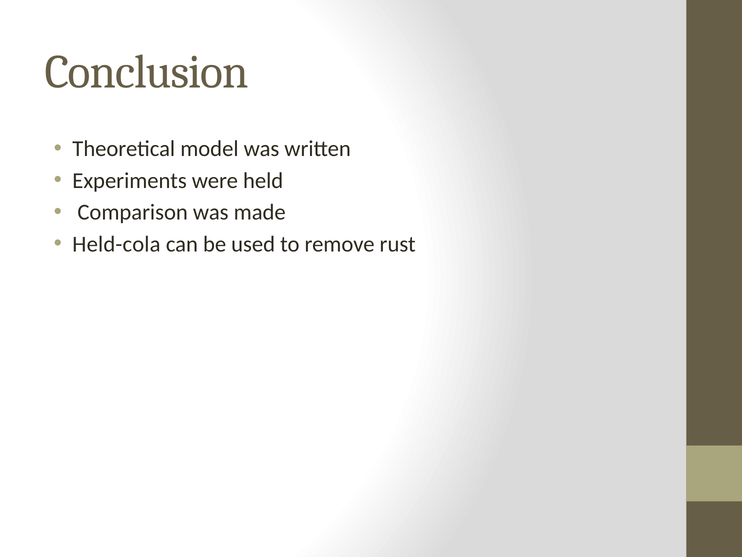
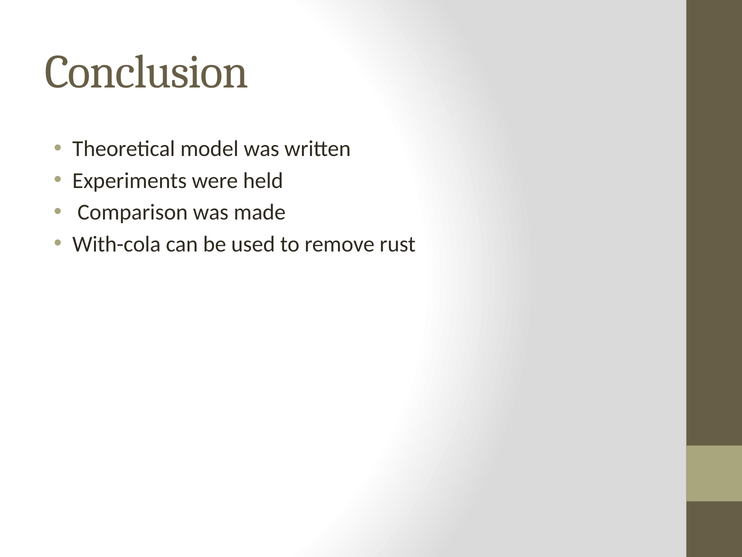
Held-cola: Held-cola -> With-cola (117, 244)
